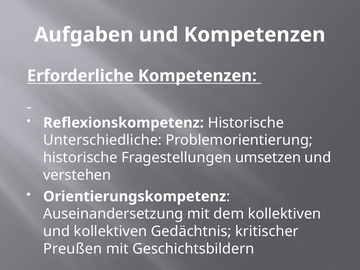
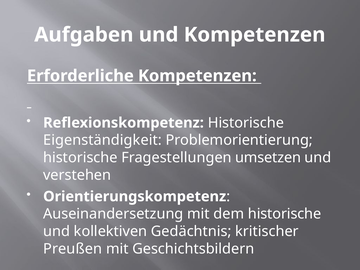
Unterschiedliche: Unterschiedliche -> Eigenständigkeit (102, 140)
dem kollektiven: kollektiven -> historische (285, 214)
